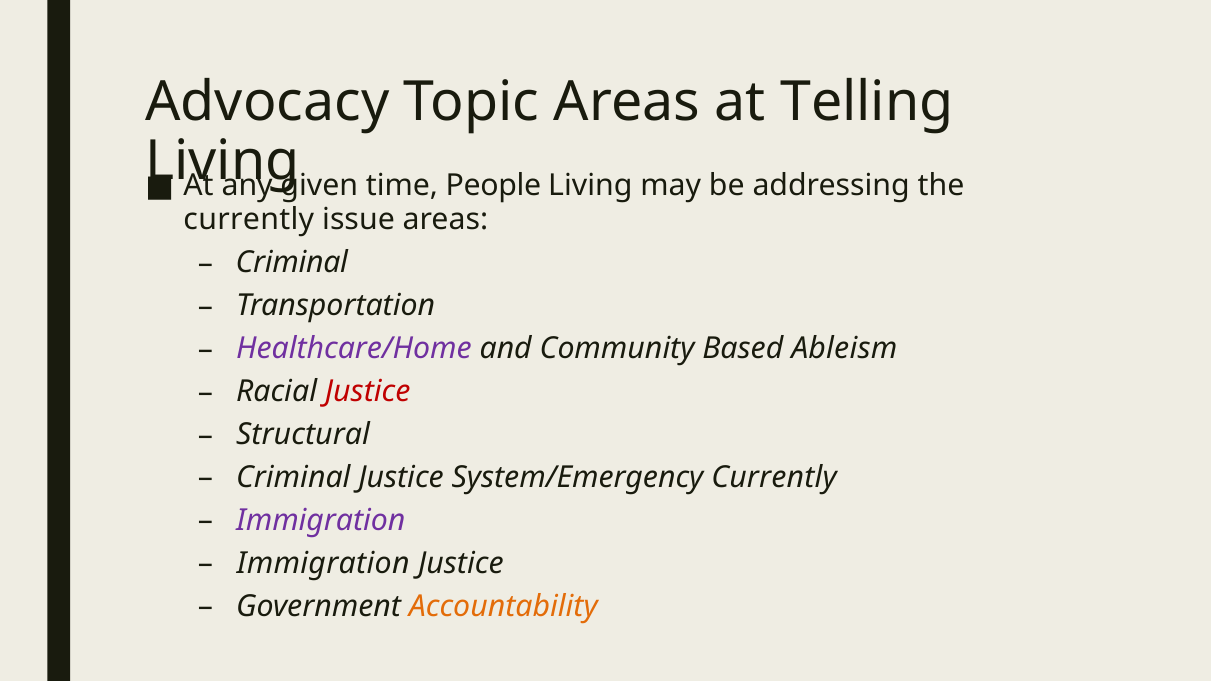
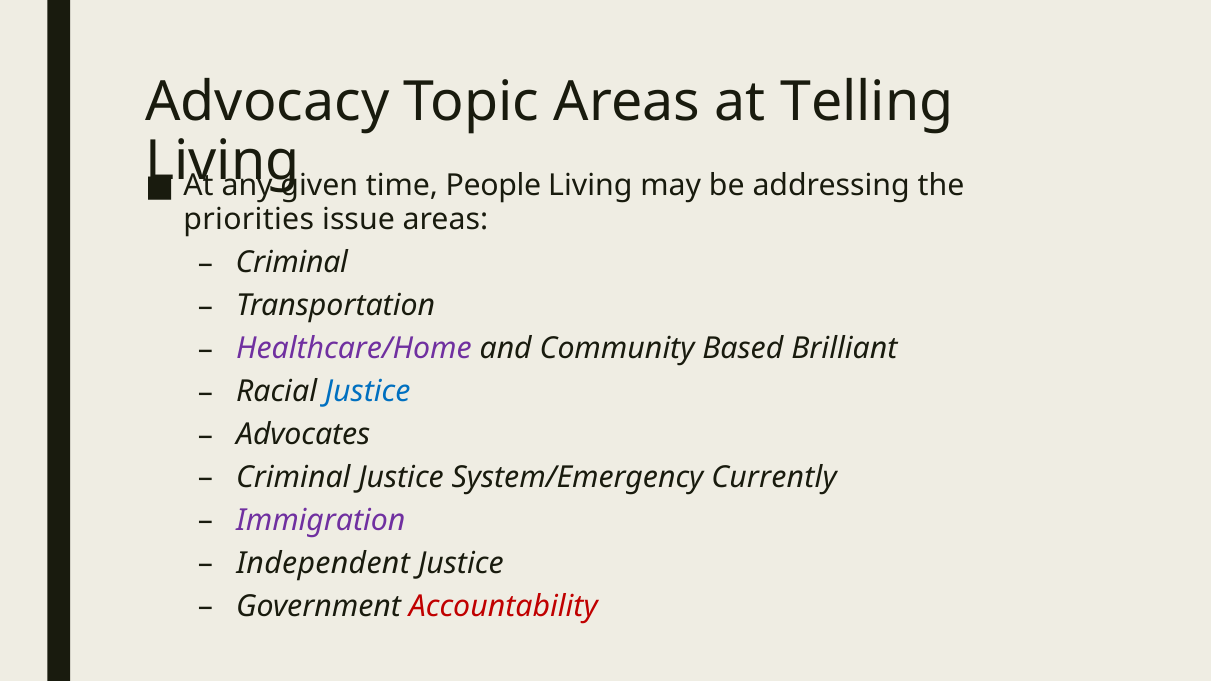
currently: currently -> priorities (249, 220)
Ableism: Ableism -> Brilliant (844, 349)
Justice colour: red -> blue (368, 392)
Structural: Structural -> Advocates (303, 435)
Immigration: Immigration -> Independent (323, 564)
Accountability colour: orange -> red (503, 607)
